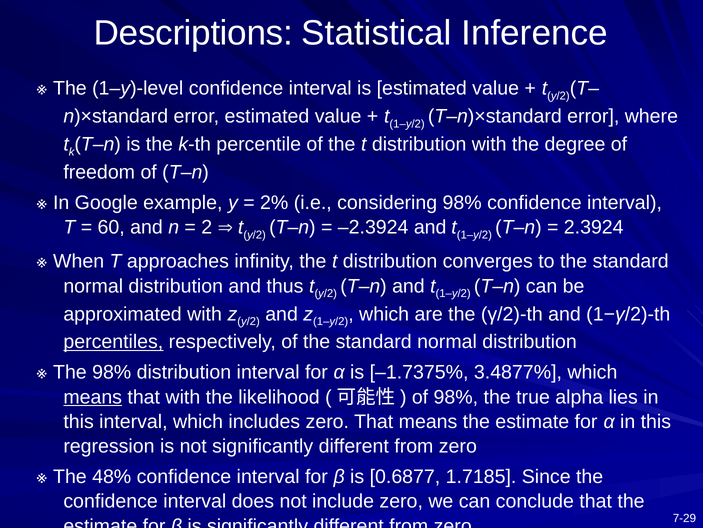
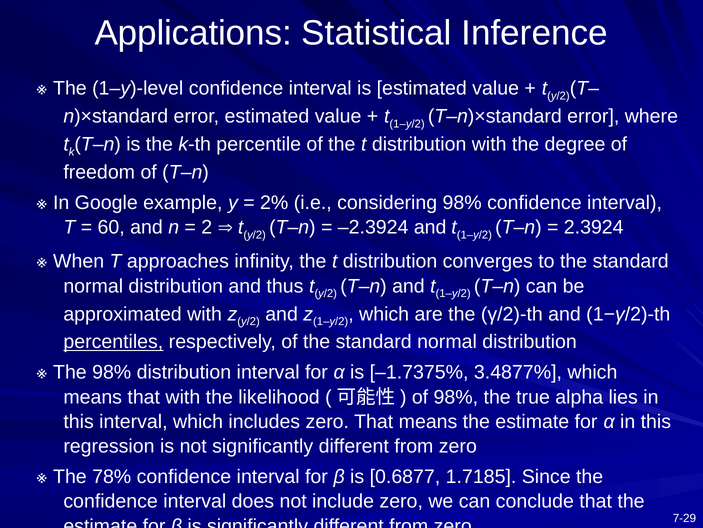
Descriptions: Descriptions -> Applications (193, 33)
means underline: present -> none (93, 397)
48%: 48% -> 78% (112, 476)
